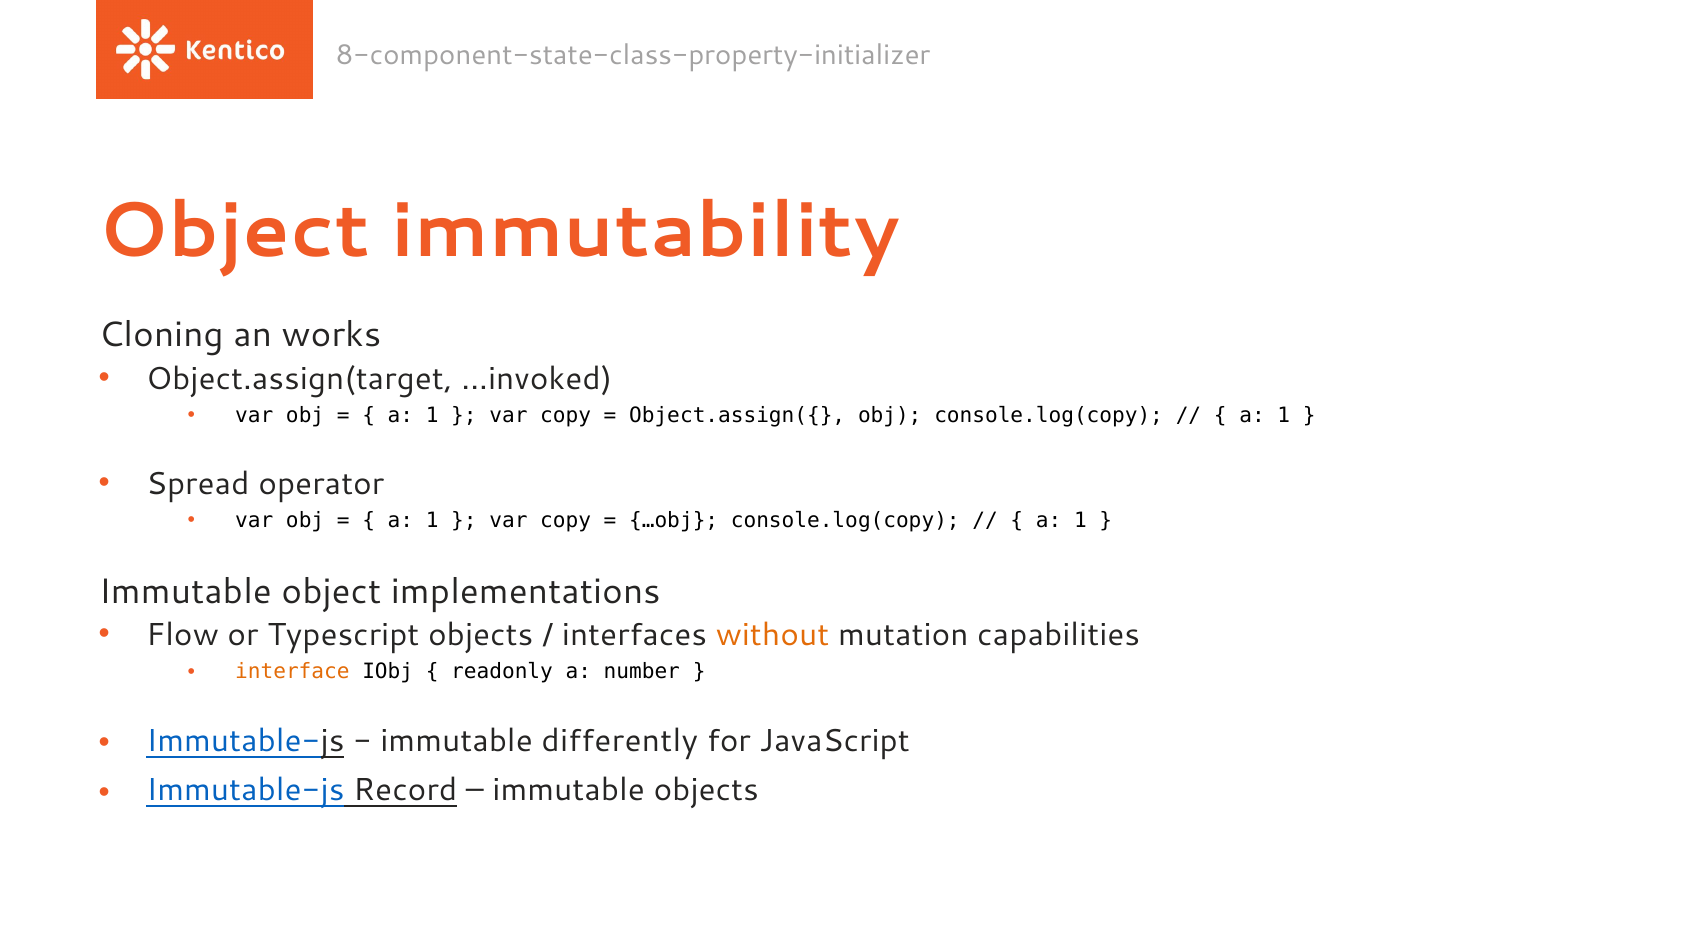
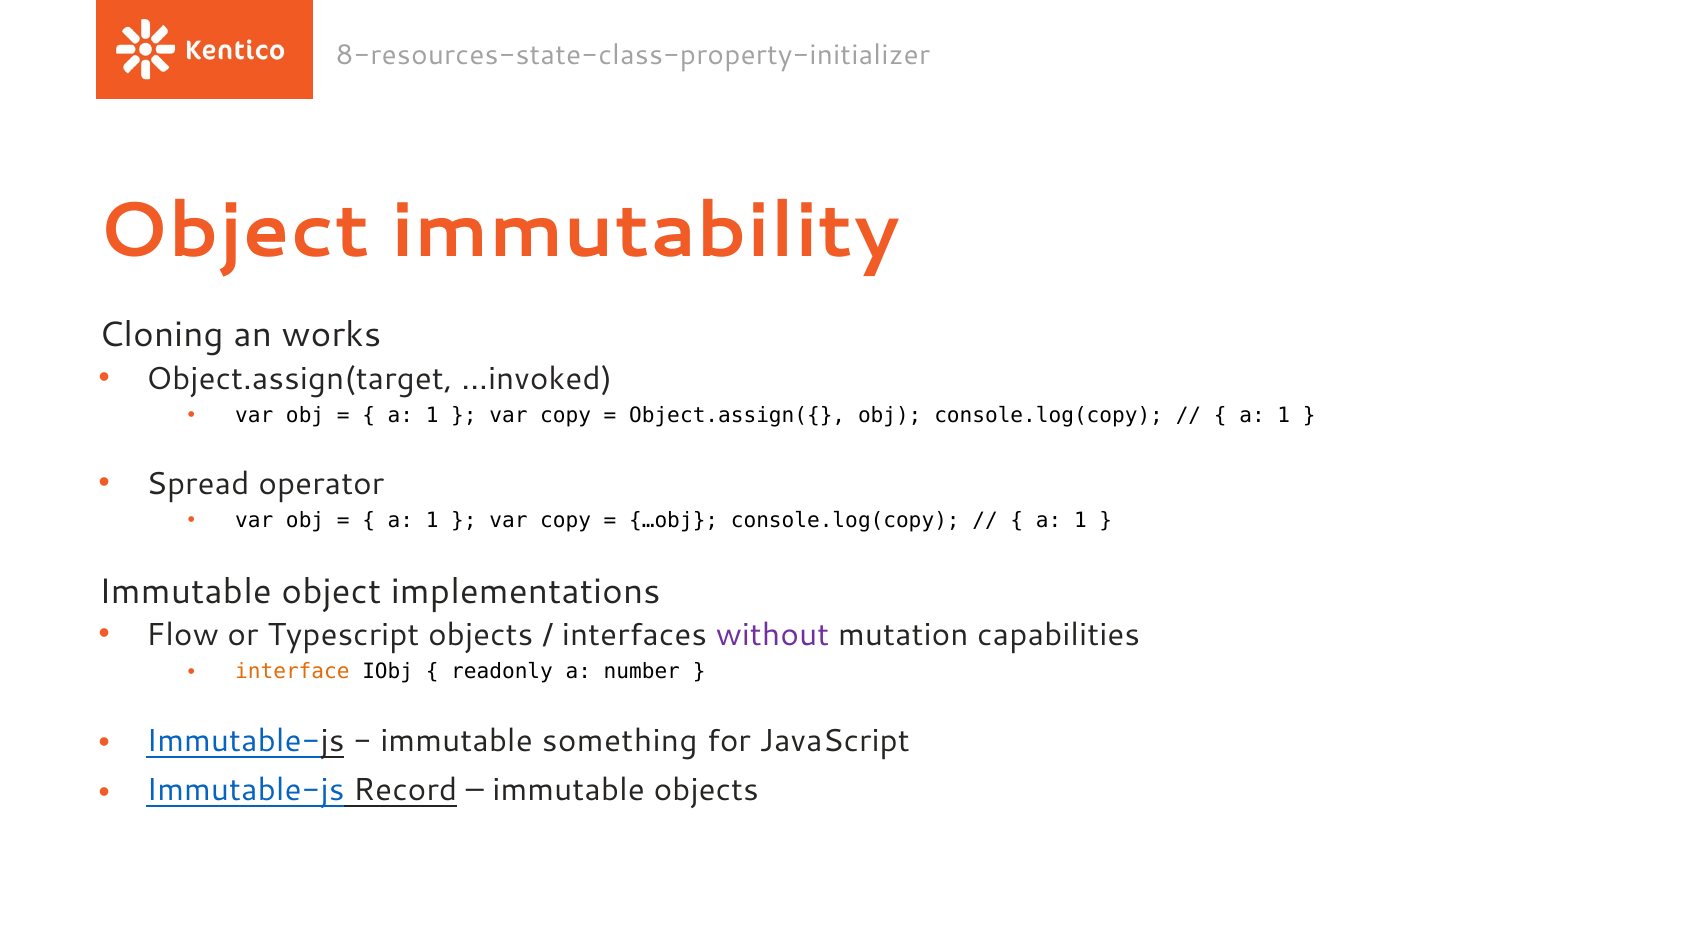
8-component-state-class-property-initializer: 8-component-state-class-property-initializer -> 8-resources-state-class-property-initializer (633, 55)
without colour: orange -> purple (773, 635)
differently: differently -> something (620, 741)
